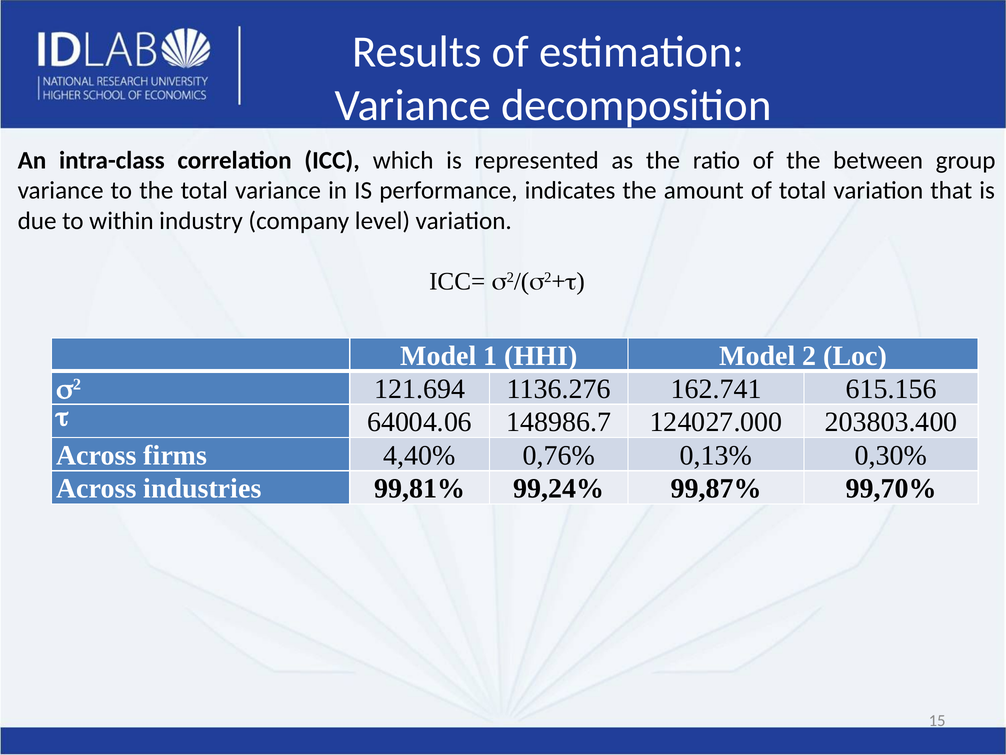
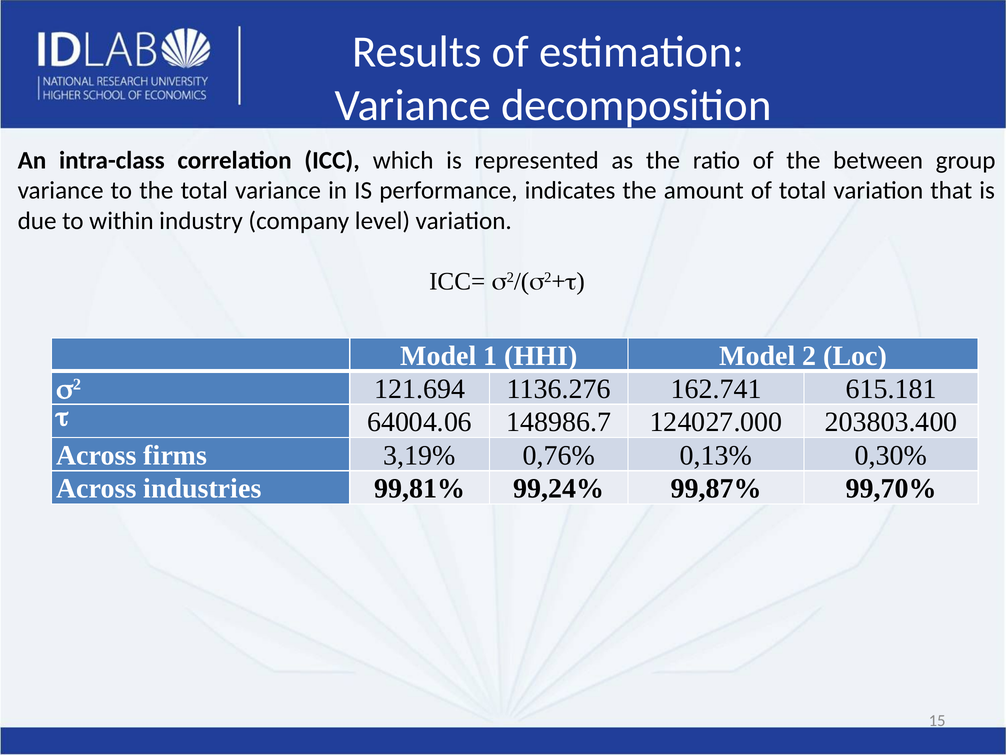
615.156: 615.156 -> 615.181 (891, 389)
4,40%: 4,40% -> 3,19% (420, 455)
